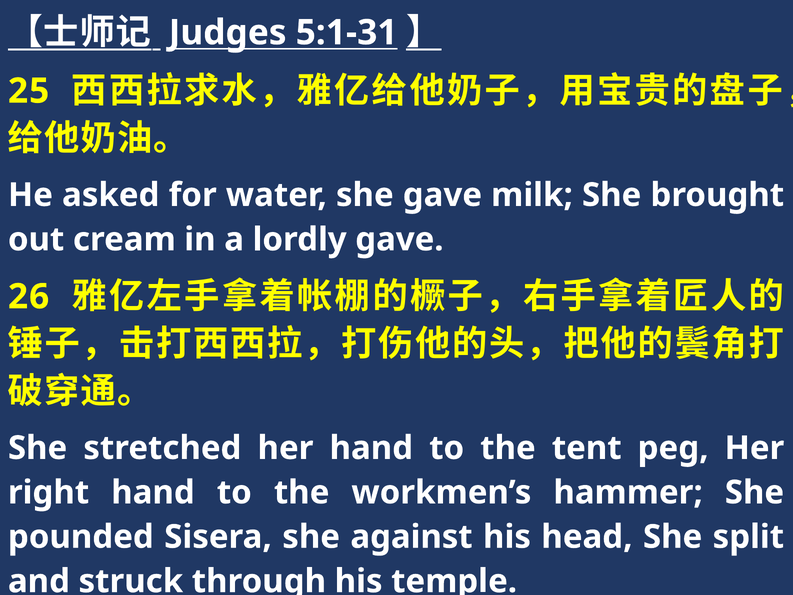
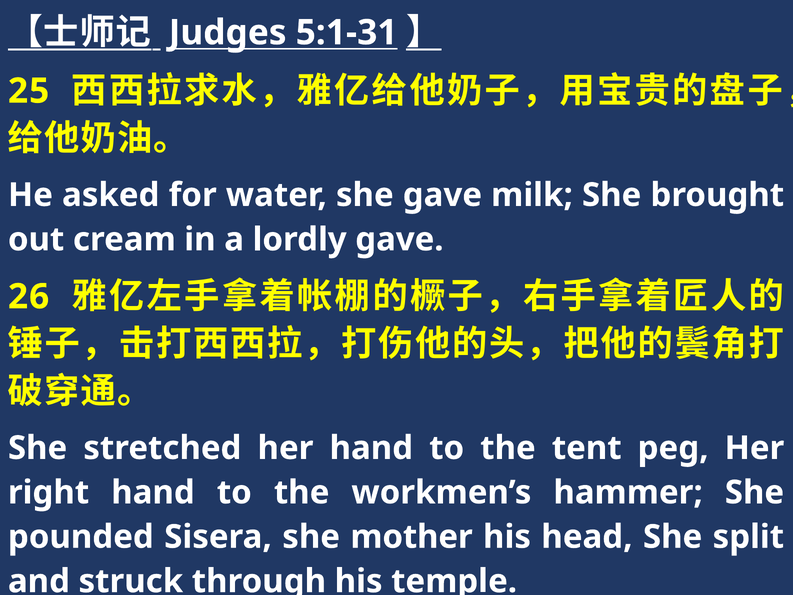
against: against -> mother (412, 537)
